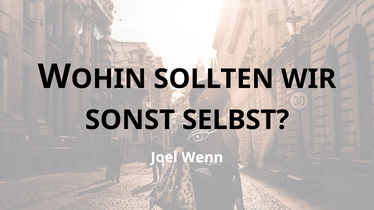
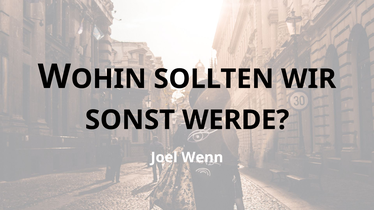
SELBST: SELBST -> WERDE (236, 120)
